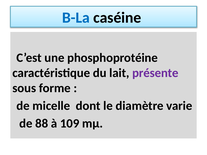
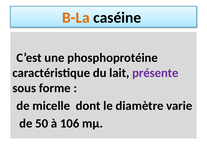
B-La colour: blue -> orange (76, 18)
88: 88 -> 50 (42, 124)
109: 109 -> 106 (70, 124)
